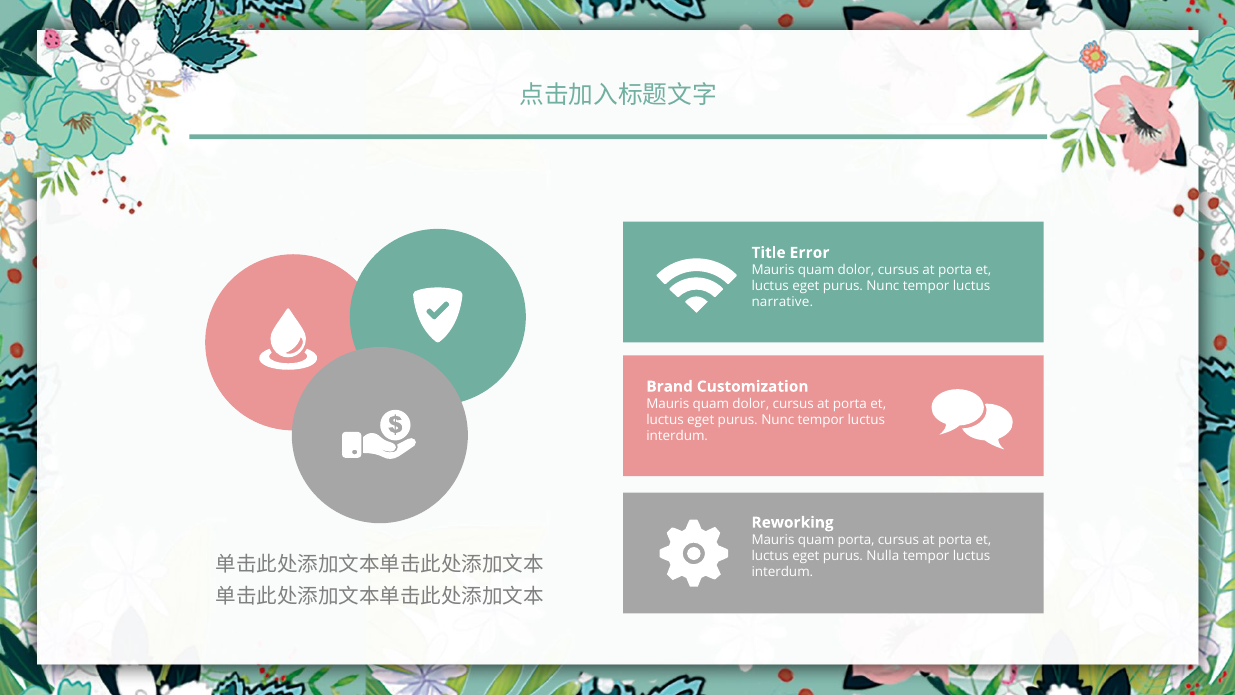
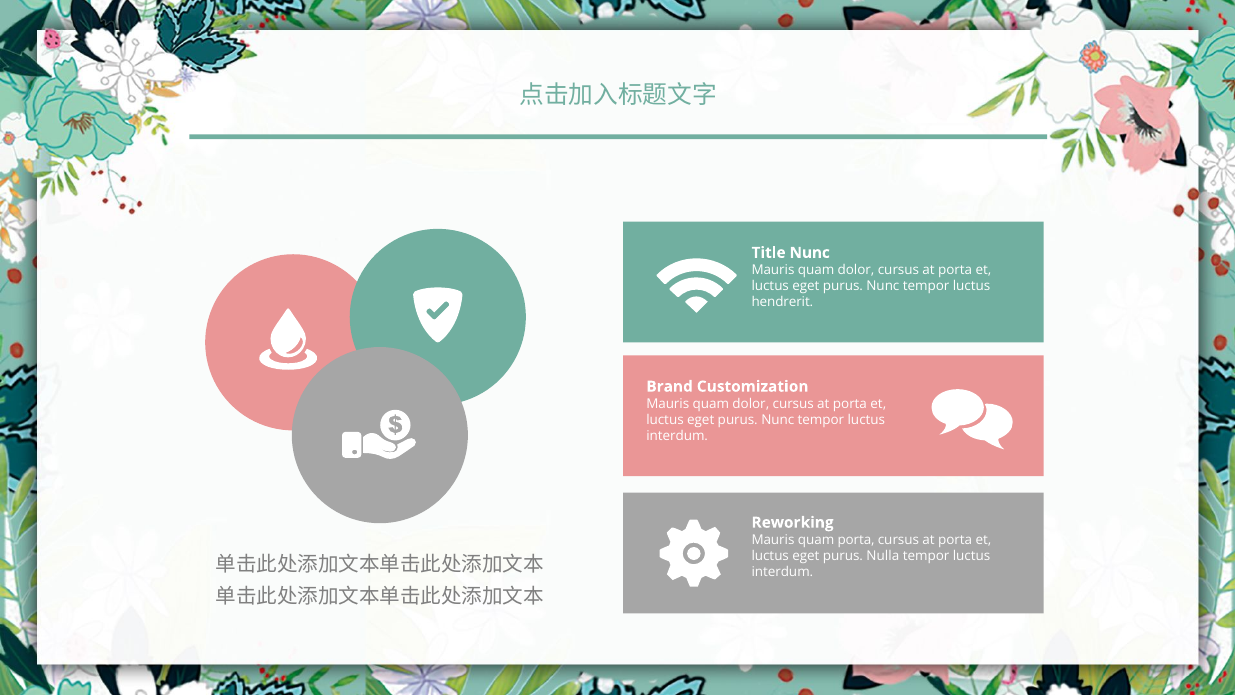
Title Error: Error -> Nunc (810, 253)
narrative: narrative -> hendrerit (782, 302)
